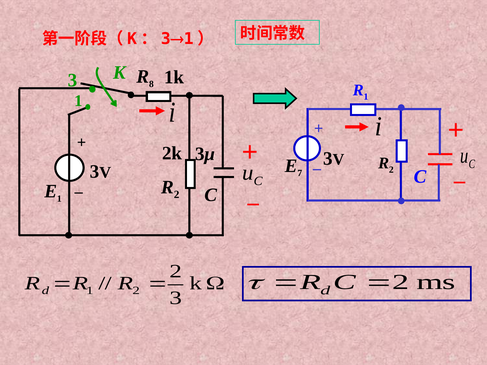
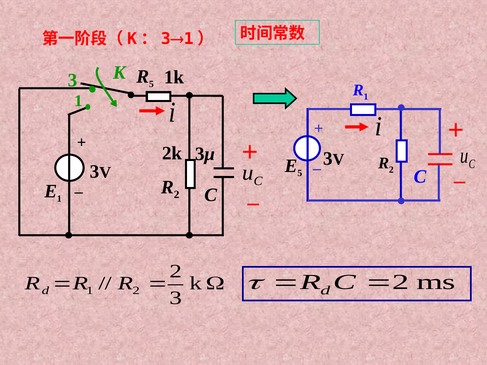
8: 8 -> 5 (151, 84)
7: 7 -> 5 (300, 173)
